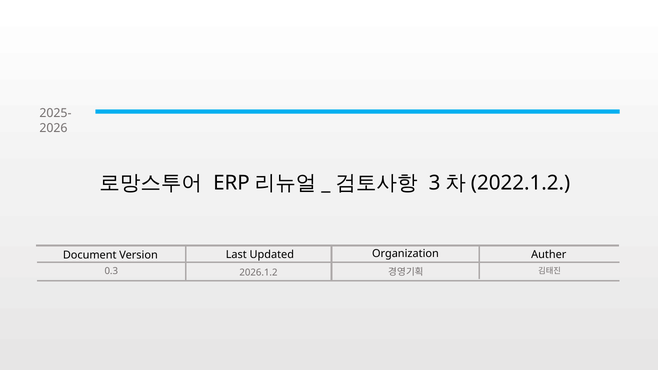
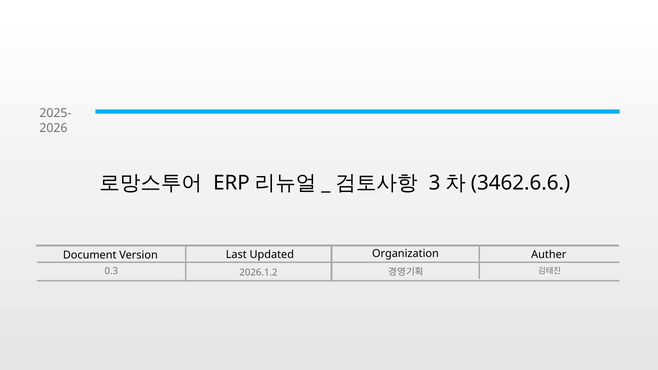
2022.1.2: 2022.1.2 -> 3462.6.6 (521, 183)
